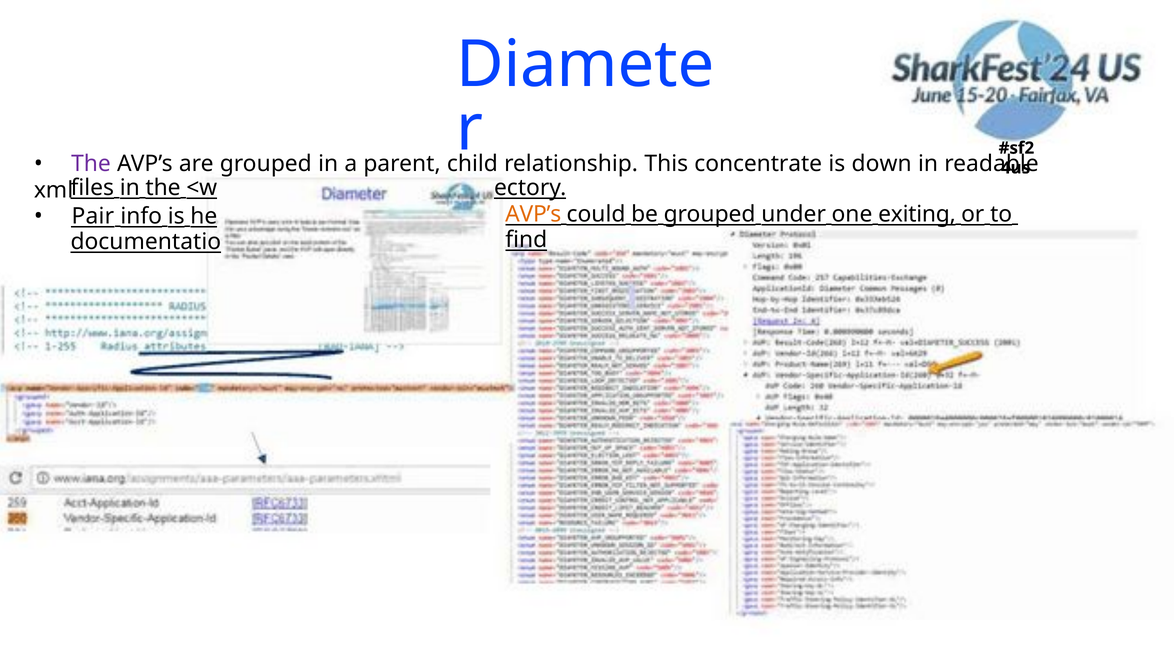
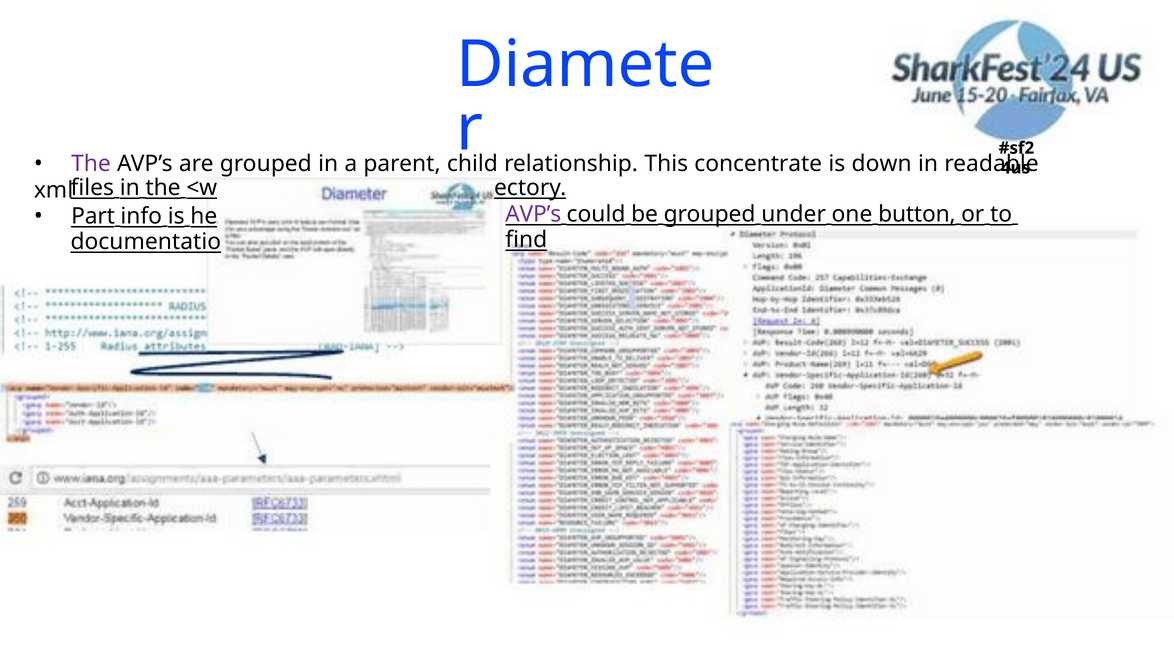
AVP’s colour: orange -> purple (533, 214)
exiting: exiting -> button (917, 214)
Pair: Pair -> Part (93, 216)
